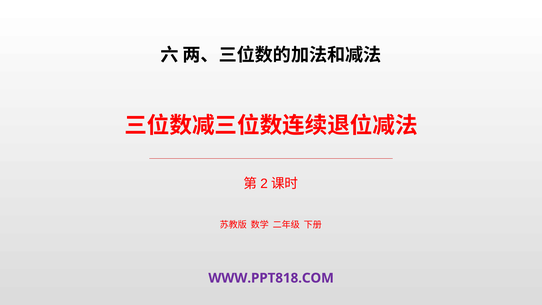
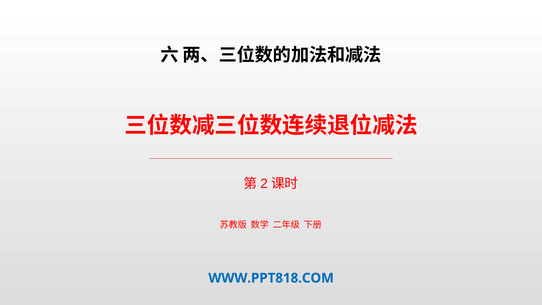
WWW.PPT818.COM colour: purple -> blue (271, 278)
